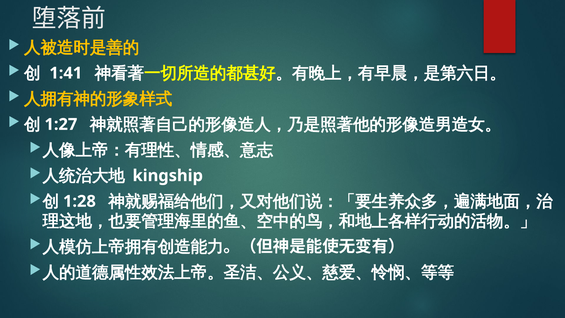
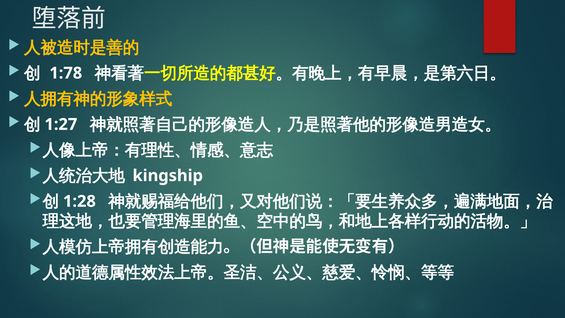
1:41: 1:41 -> 1:78 (66, 73)
